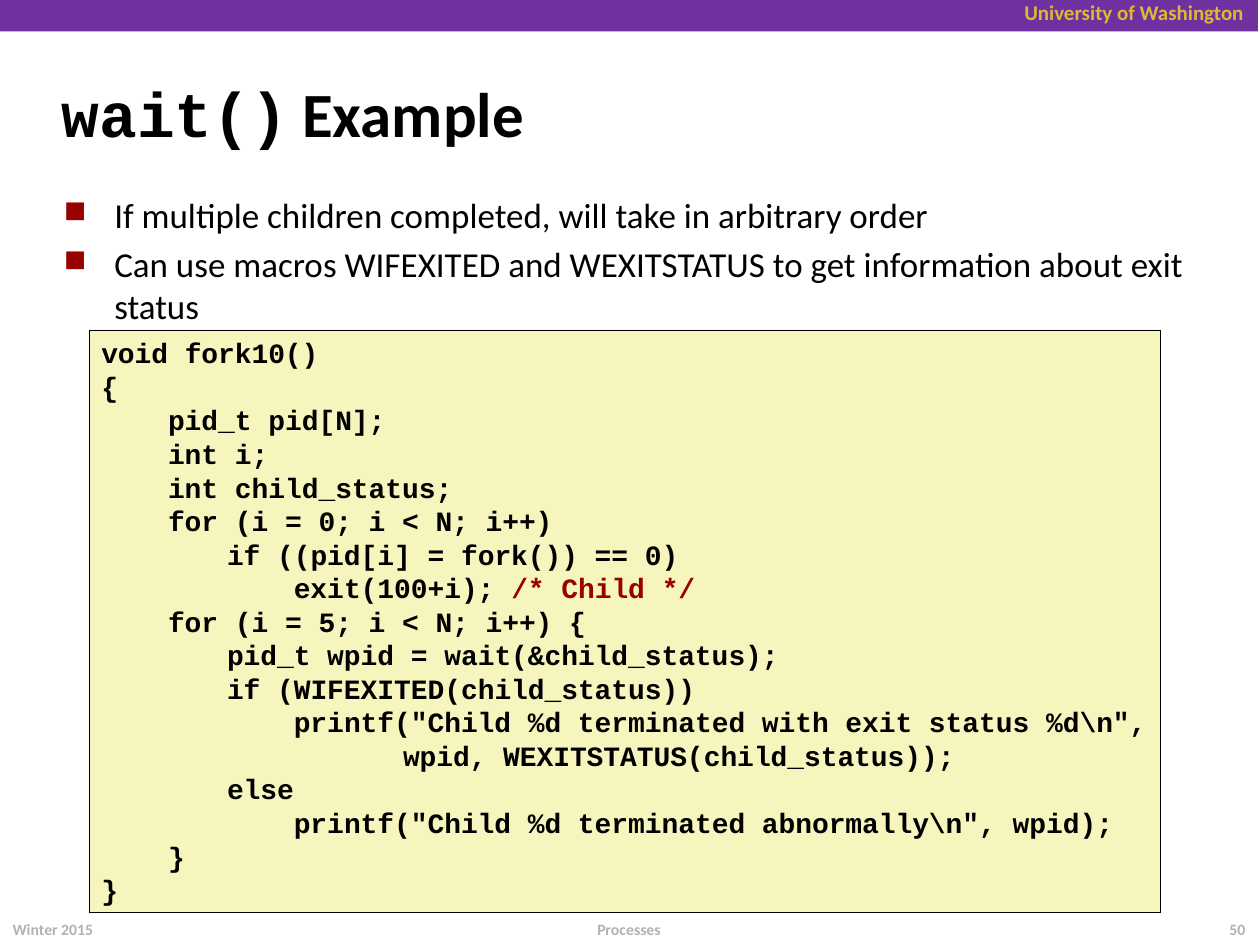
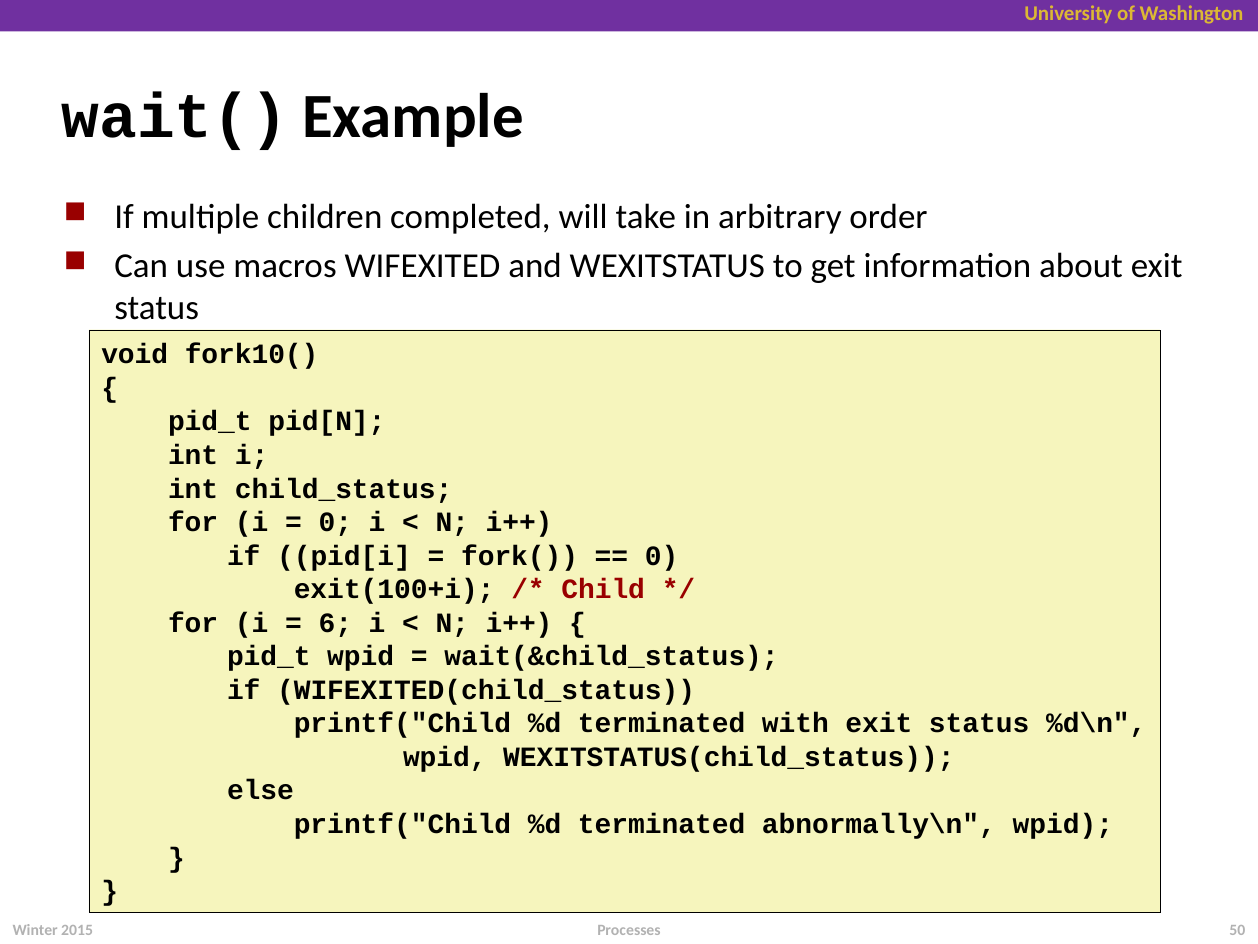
5: 5 -> 6 (335, 623)
